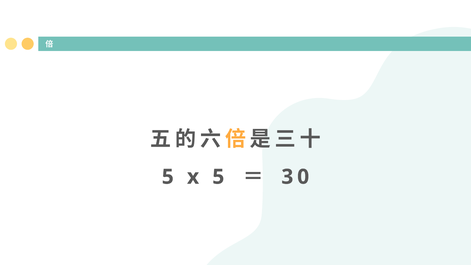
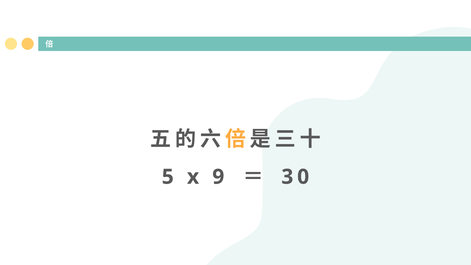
x 5: 5 -> 9 (218, 177)
